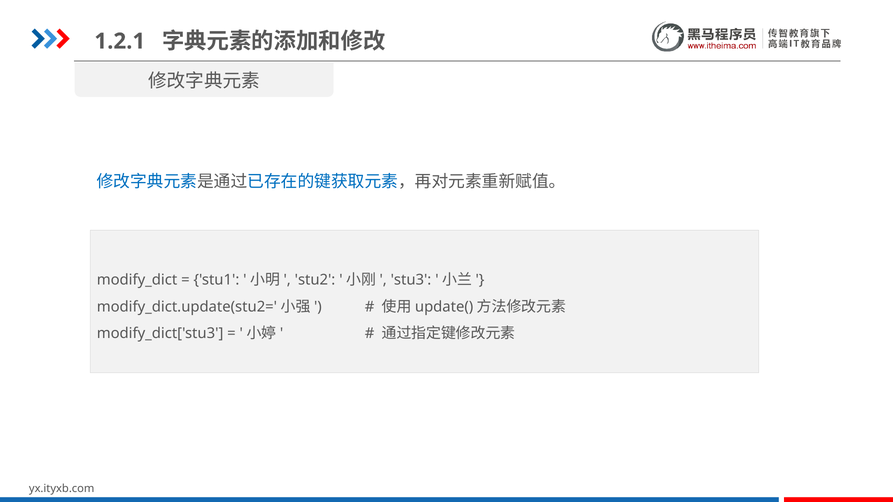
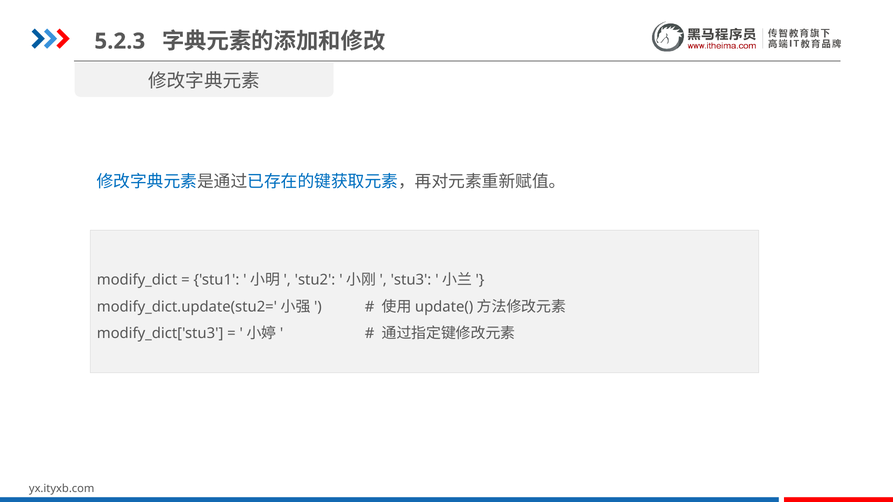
1.2.1: 1.2.1 -> 5.2.3 (120, 41)
